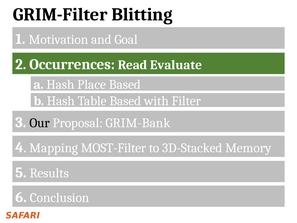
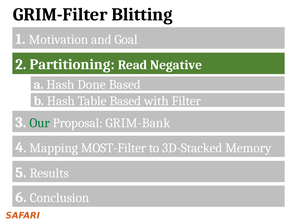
Occurrences: Occurrences -> Partitioning (72, 64)
Evaluate: Evaluate -> Negative (176, 65)
Place: Place -> Done (92, 84)
Our colour: black -> green (40, 123)
